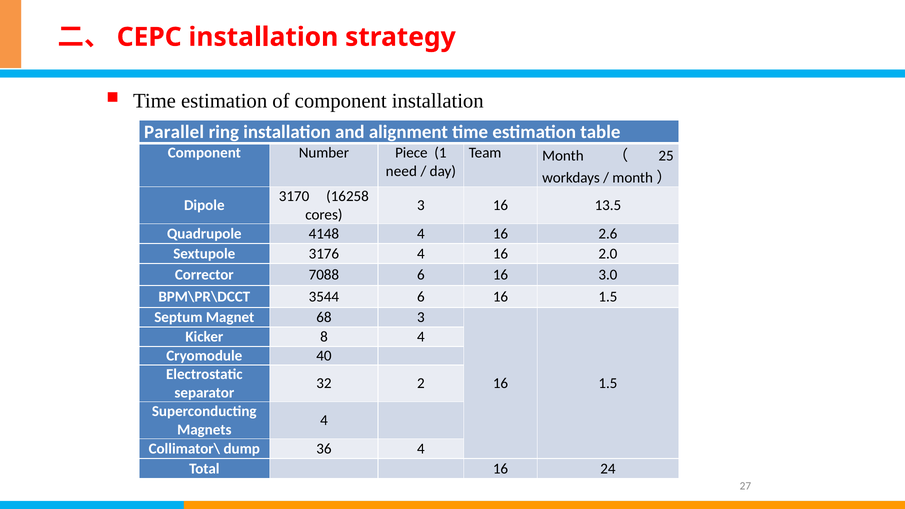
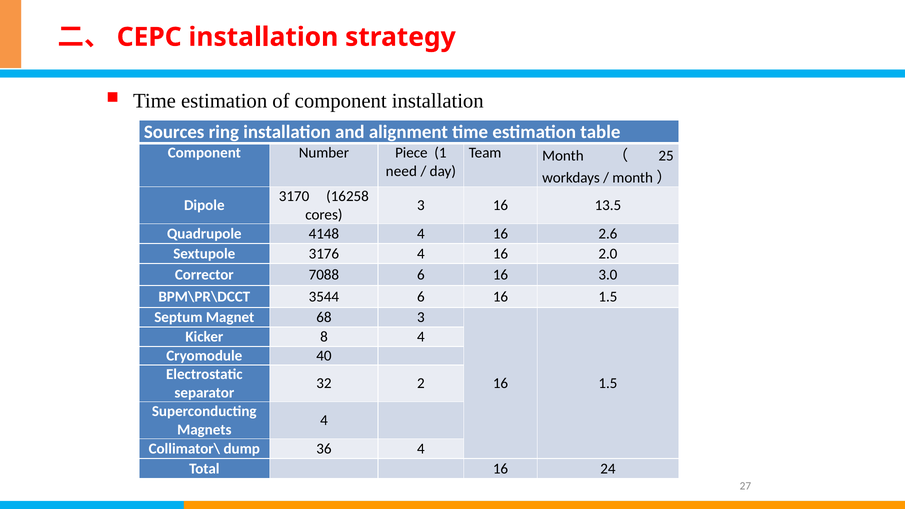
Parallel: Parallel -> Sources (174, 132)
